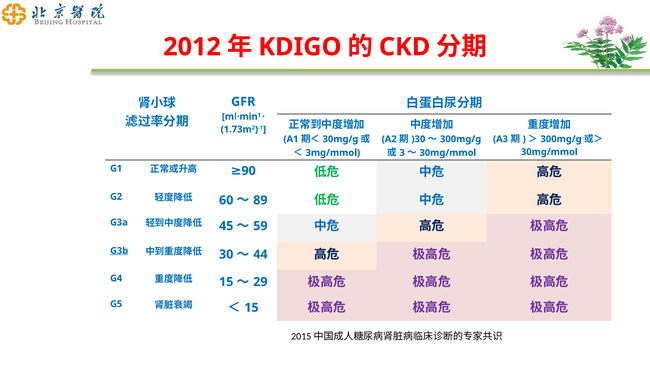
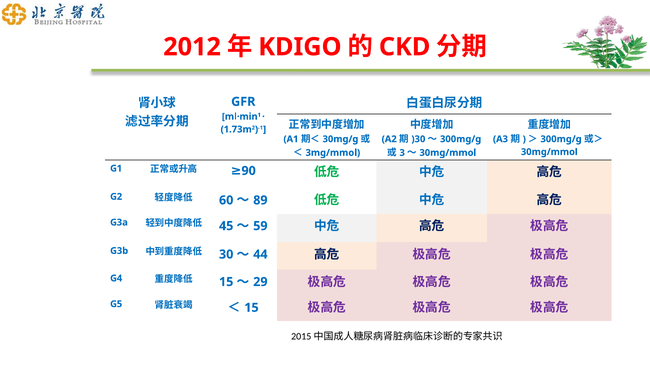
G3b underline: present -> none (119, 251)
